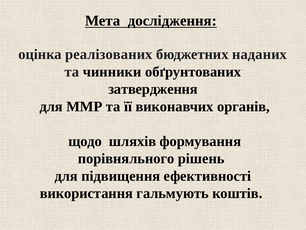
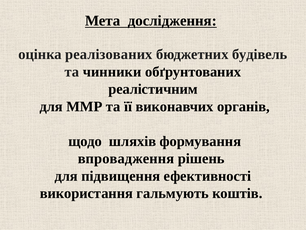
наданих: наданих -> будівель (260, 54)
затвердження: затвердження -> реалістичним (153, 89)
порівняльного: порівняльного -> впровадження (126, 158)
